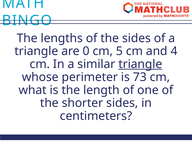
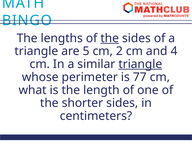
the underline: none -> present (110, 38)
0: 0 -> 5 (86, 51)
5: 5 -> 2 (119, 51)
73: 73 -> 77 (140, 77)
